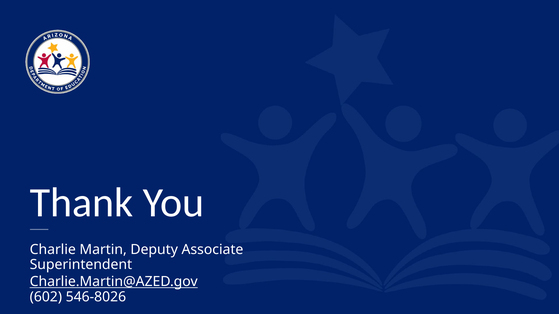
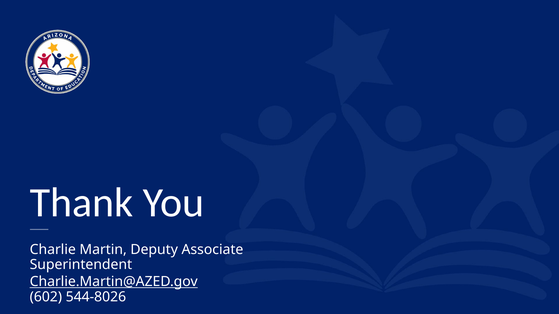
546-8026: 546-8026 -> 544-8026 (96, 297)
